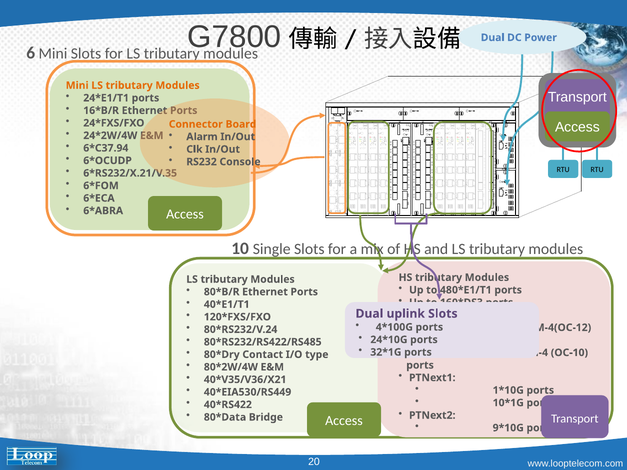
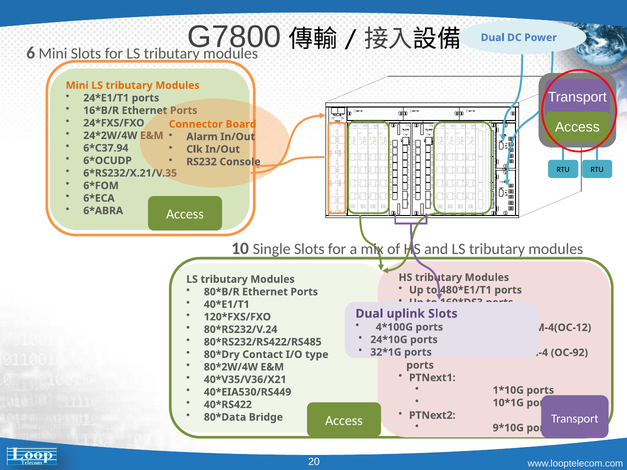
OC-10: OC-10 -> OC-92 (569, 353)
